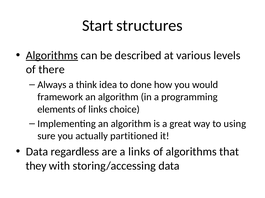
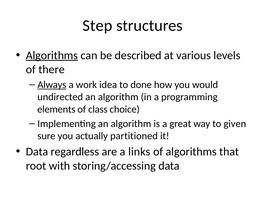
Start: Start -> Step (97, 26)
Always underline: none -> present (52, 85)
think: think -> work (86, 85)
framework: framework -> undirected (60, 97)
of links: links -> class (98, 110)
using: using -> given (235, 124)
they: they -> root (36, 166)
